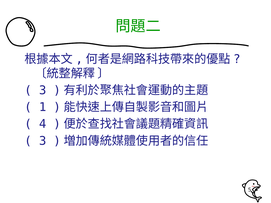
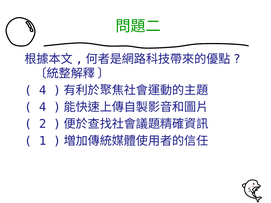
3: 3 -> 4 (43, 90)
1: 1 -> 4 (43, 107)
4: 4 -> 2 (43, 124)
3: 3 -> 1 (43, 141)
